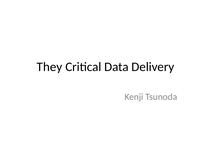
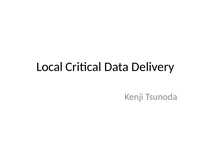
They: They -> Local (50, 67)
